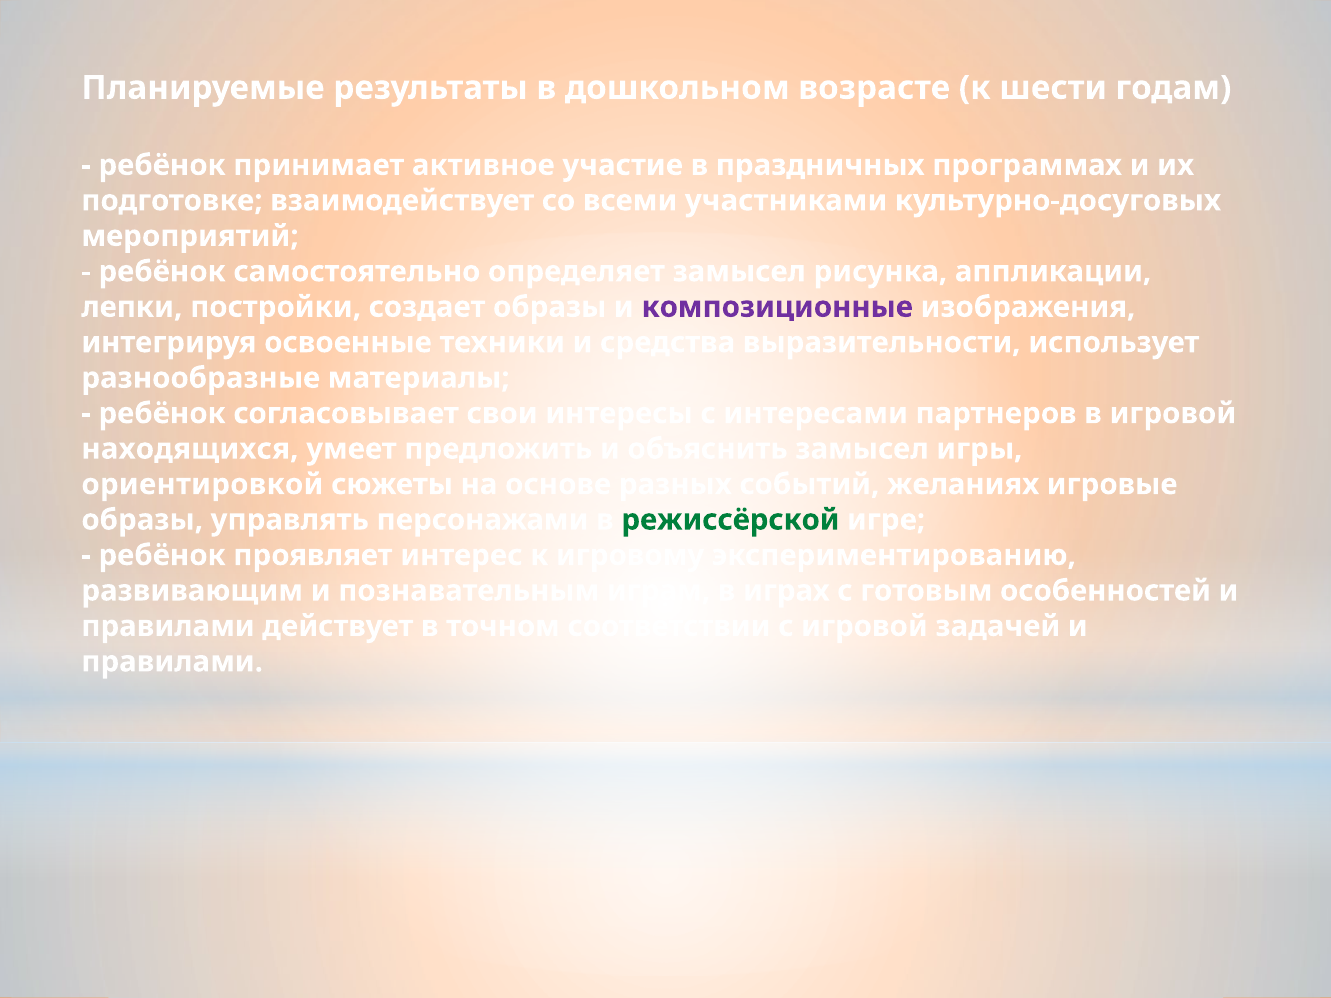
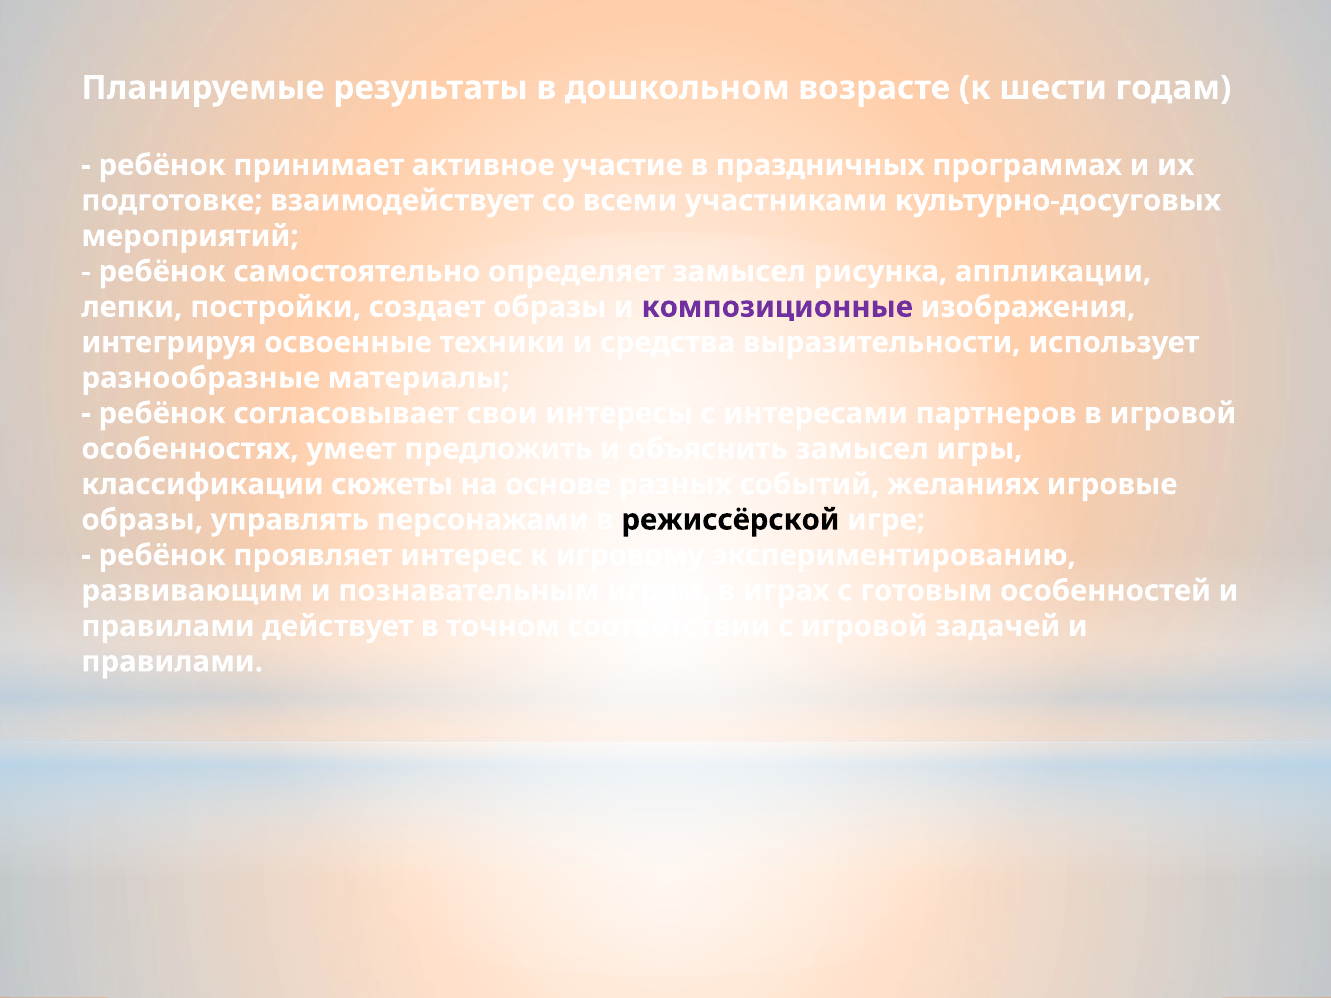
находящихся: находящихся -> особенностях (190, 449)
ориентировкой: ориентировкой -> классификации (203, 484)
режиссёрской colour: green -> black (730, 520)
